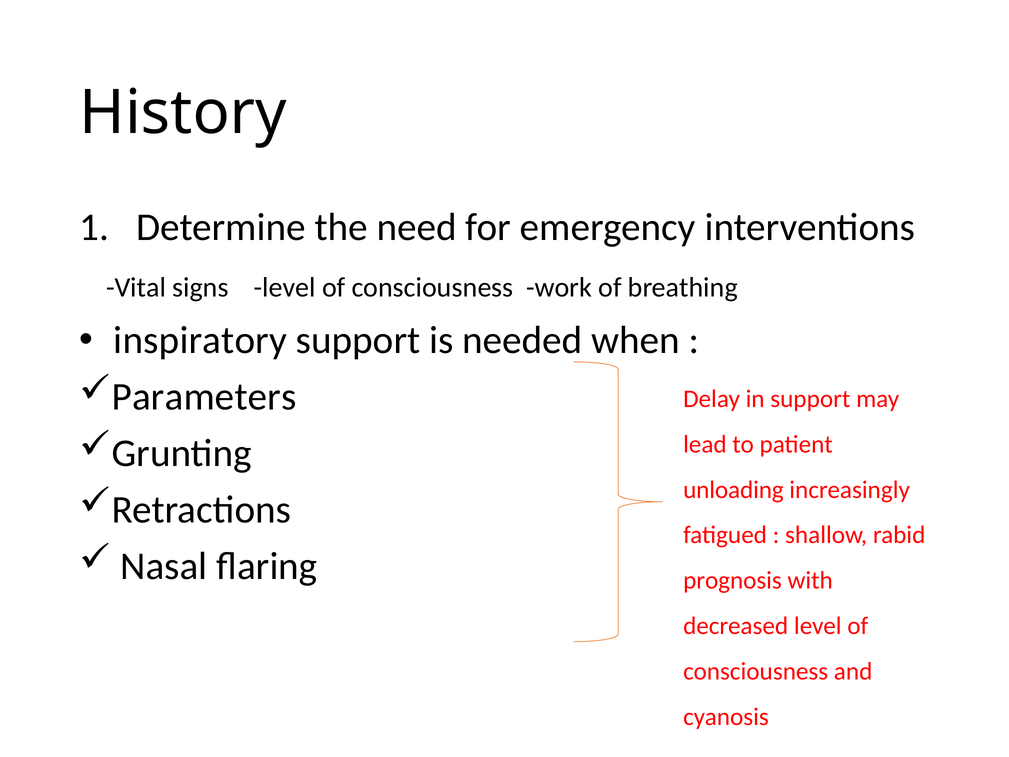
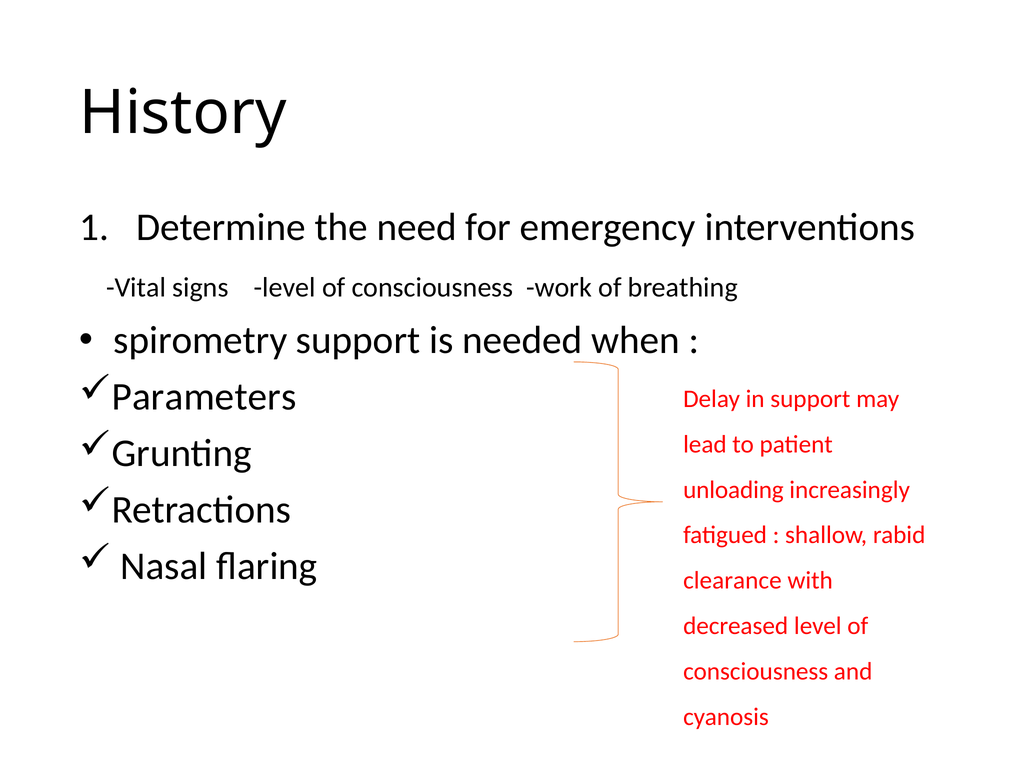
inspiratory: inspiratory -> spirometry (200, 340)
prognosis: prognosis -> clearance (732, 580)
